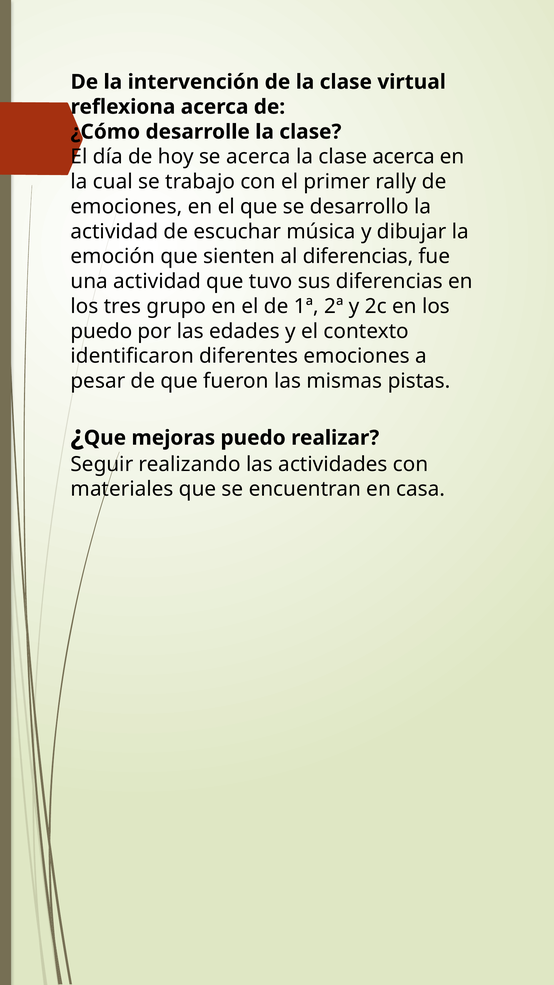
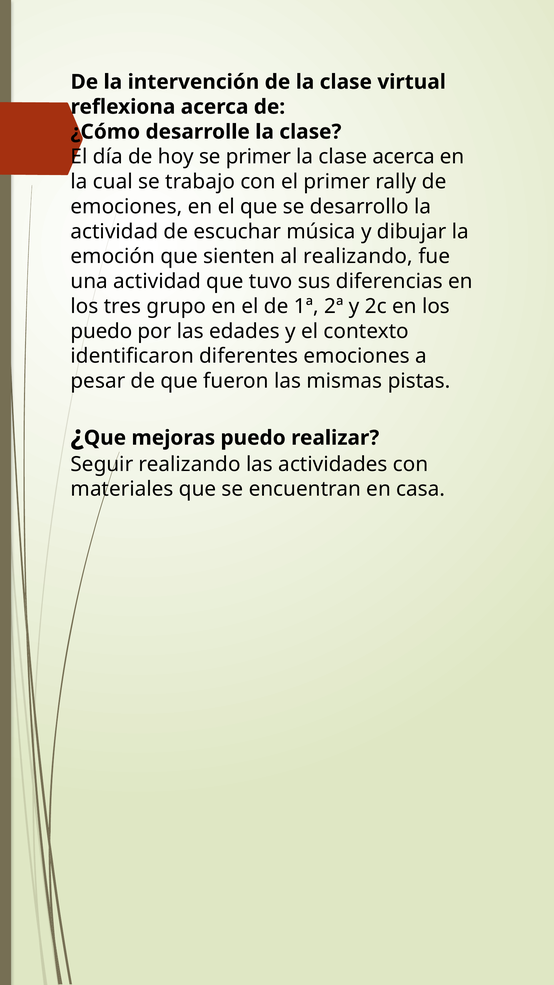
se acerca: acerca -> primer (258, 157)
al diferencias: diferencias -> realizando (358, 256)
